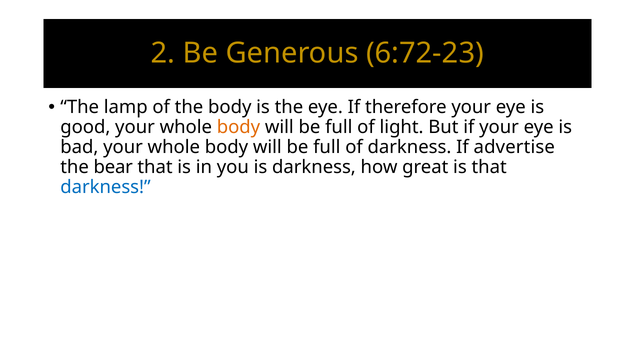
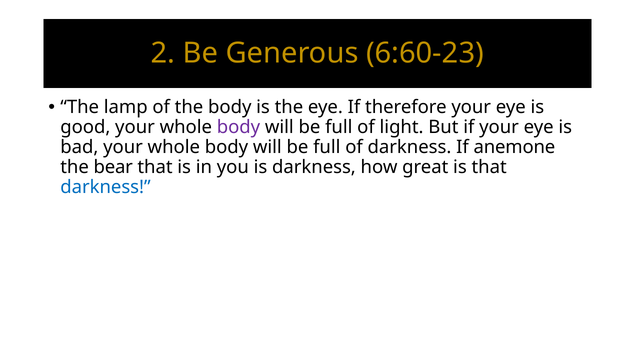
6:72-23: 6:72-23 -> 6:60-23 (425, 53)
body colour: orange -> purple (238, 127)
advertise: advertise -> anemone (514, 147)
